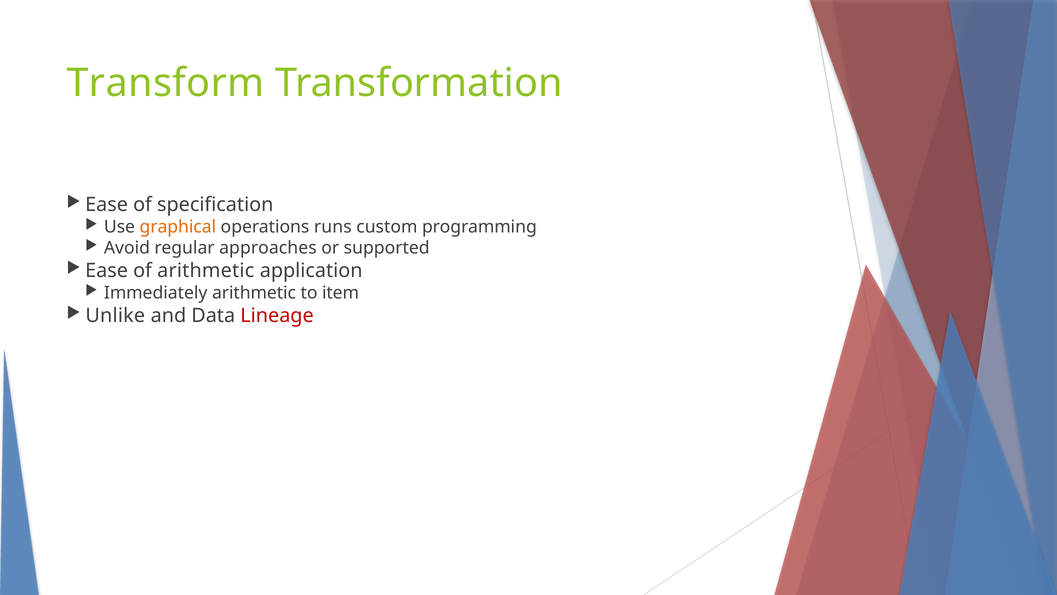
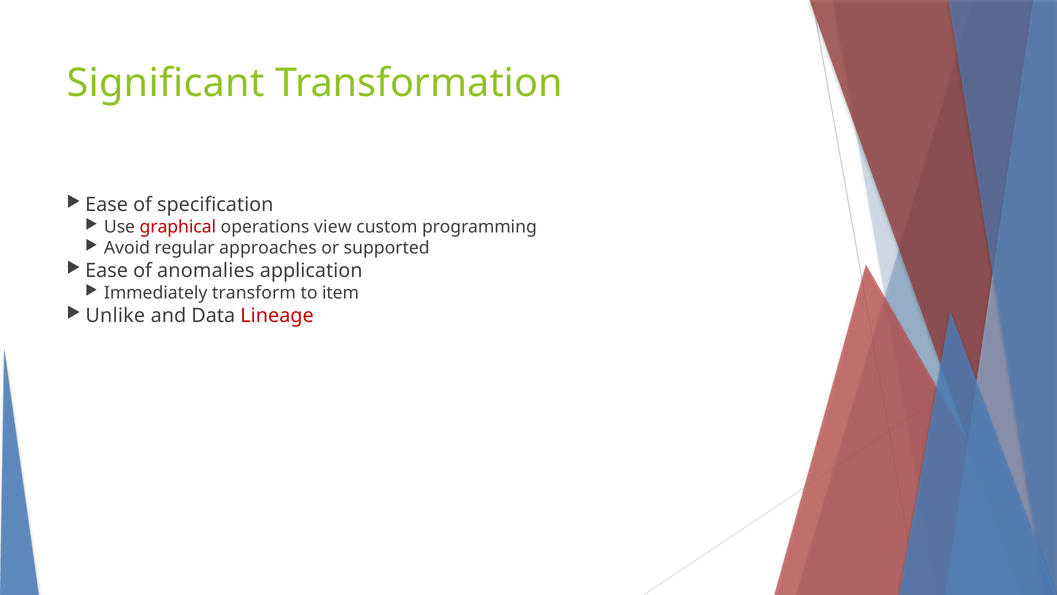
Transform: Transform -> Significant (166, 83)
graphical colour: orange -> red (178, 227)
runs: runs -> view (333, 227)
of arithmetic: arithmetic -> anomalies (206, 271)
Immediately arithmetic: arithmetic -> transform (254, 293)
